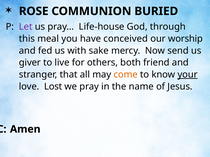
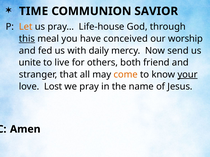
ROSE: ROSE -> TIME (34, 11)
BURIED: BURIED -> SAVIOR (156, 11)
Let colour: purple -> orange (26, 27)
this underline: none -> present (27, 39)
sake: sake -> daily (99, 51)
giver: giver -> unite (30, 63)
